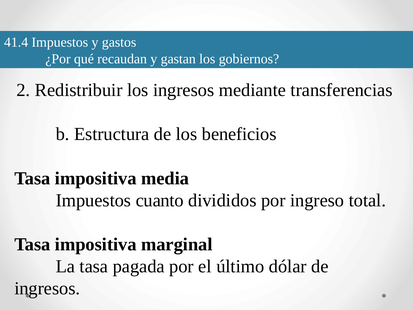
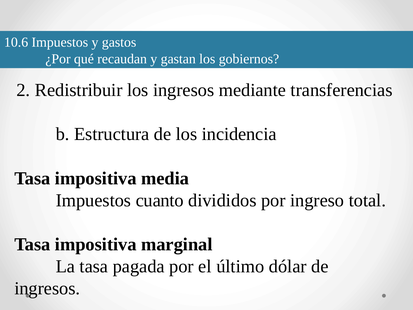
41.4: 41.4 -> 10.6 (16, 42)
beneficios: beneficios -> incidencia (239, 134)
